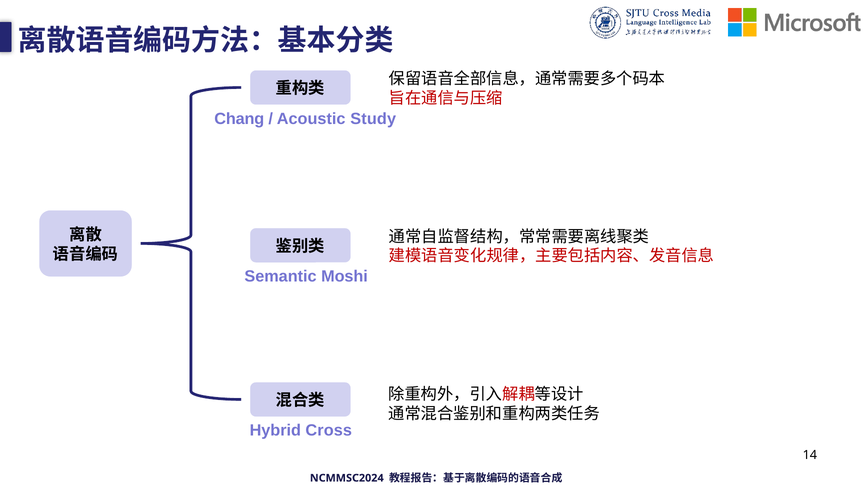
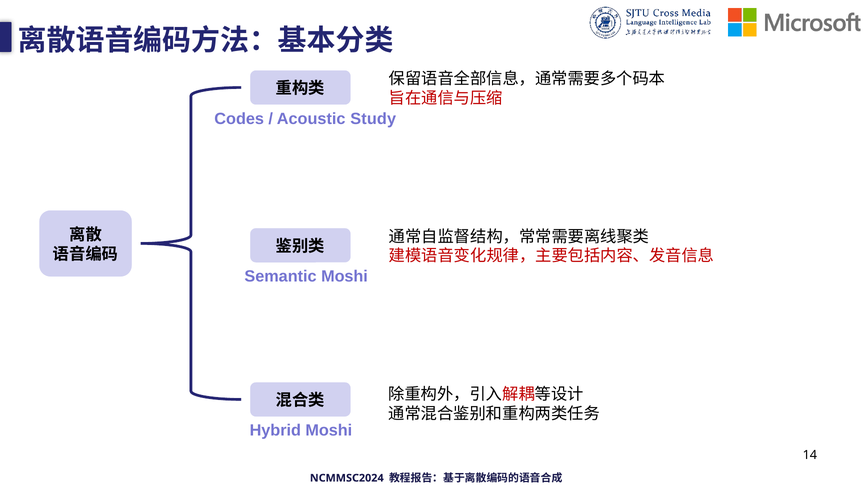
Chang: Chang -> Codes (239, 119)
Hybrid Cross: Cross -> Moshi (329, 431)
